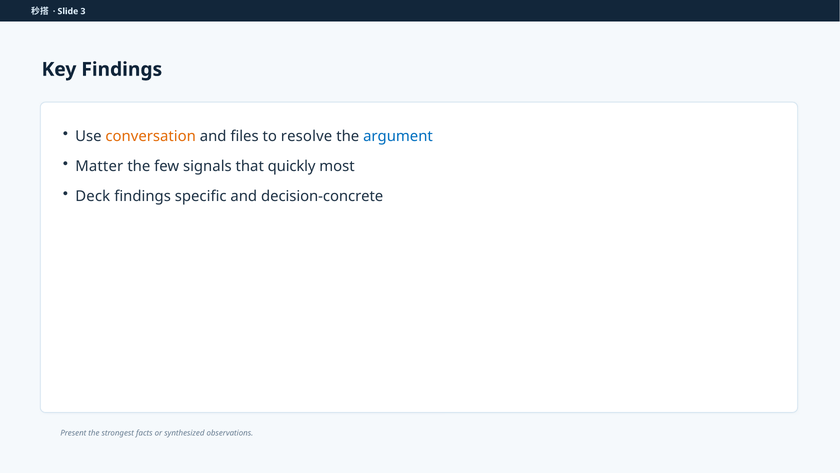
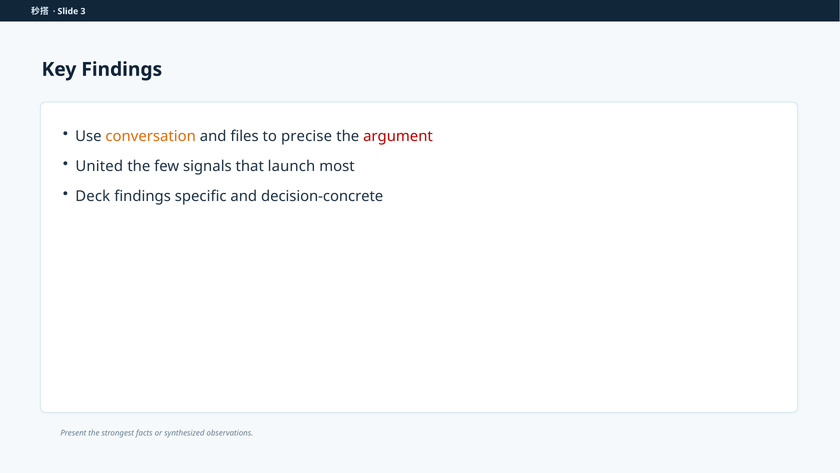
resolve: resolve -> precise (307, 136)
argument colour: blue -> red (398, 136)
Matter: Matter -> United (99, 166)
quickly: quickly -> launch (291, 166)
